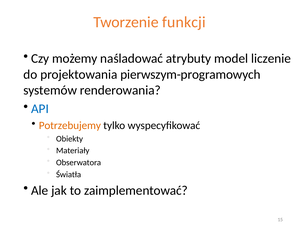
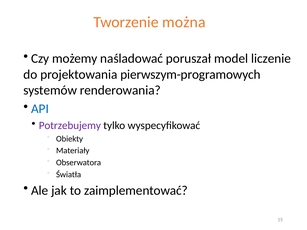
funkcji: funkcji -> można (184, 22)
atrybuty: atrybuty -> poruszał (189, 59)
Potrzebujemy colour: orange -> purple (70, 126)
